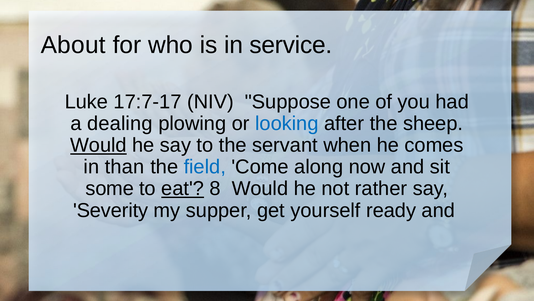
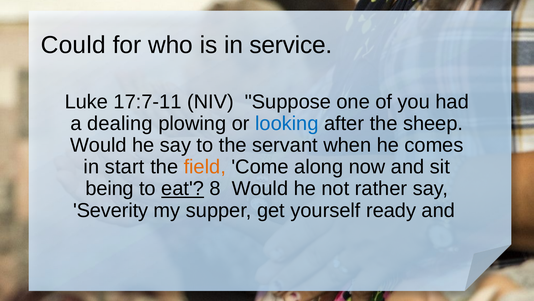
About: About -> Could (73, 45)
17:7-17: 17:7-17 -> 17:7-11 (148, 102)
Would underline: present -> none (98, 145)
than: than -> start (125, 167)
field colour: blue -> orange (205, 167)
some: some -> being (110, 188)
